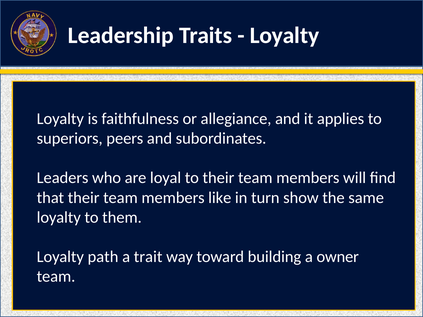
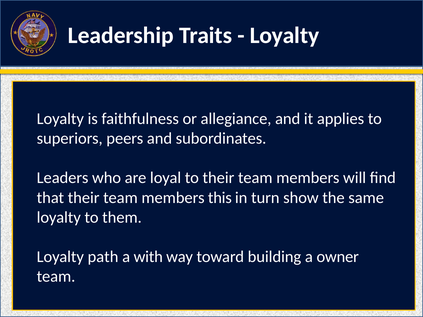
like: like -> this (220, 198)
trait: trait -> with (148, 257)
